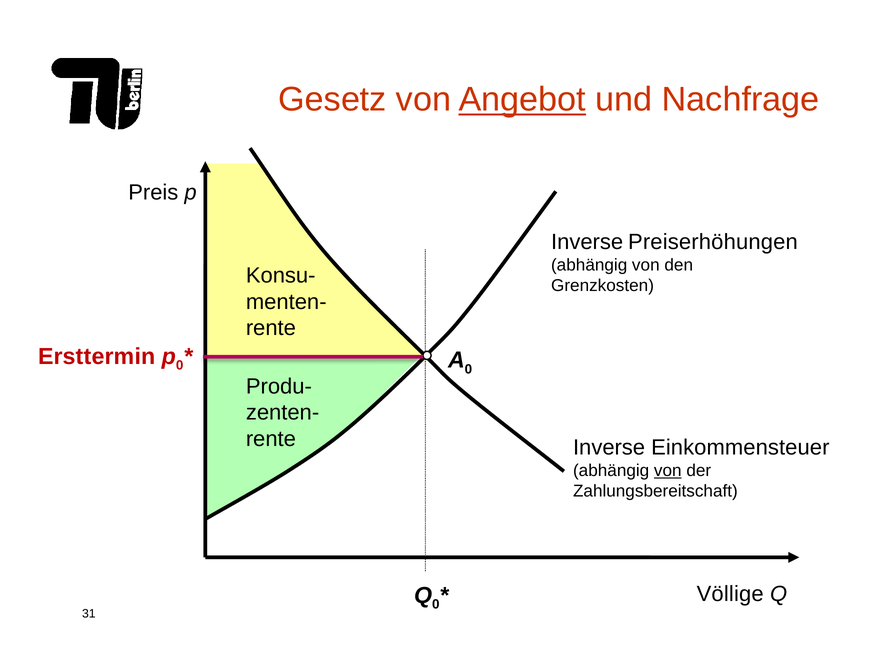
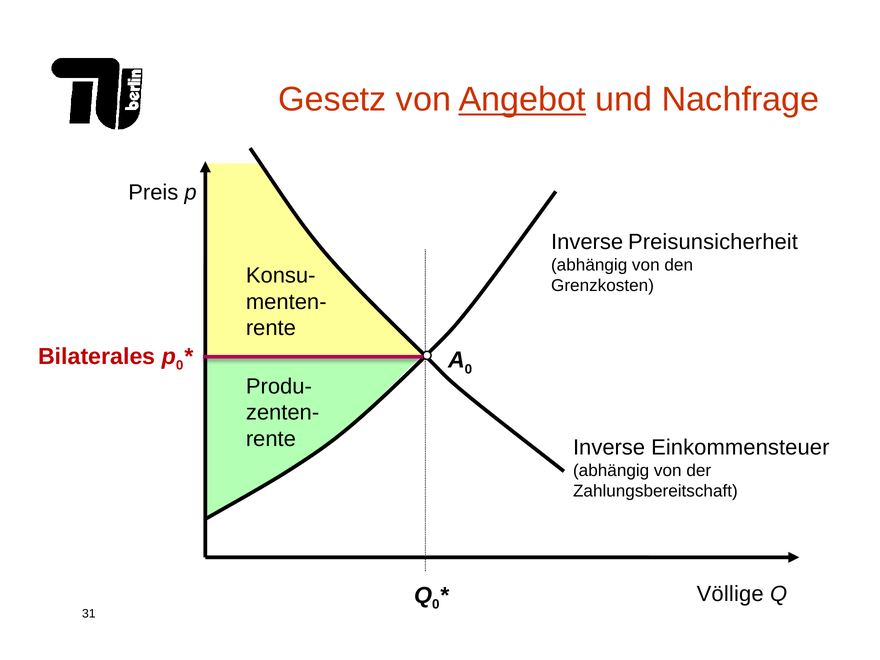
Preiserhöhungen: Preiserhöhungen -> Preisunsicherheit (713, 242)
Ersttermin: Ersttermin -> Bilaterales (97, 357)
von underline: present -> none (668, 470)
